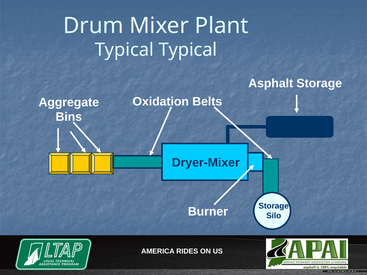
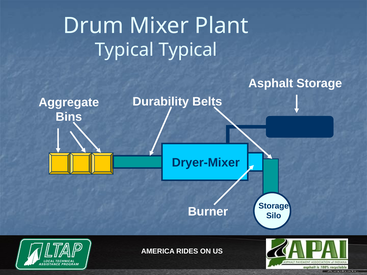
Oxidation: Oxidation -> Durability (161, 102)
